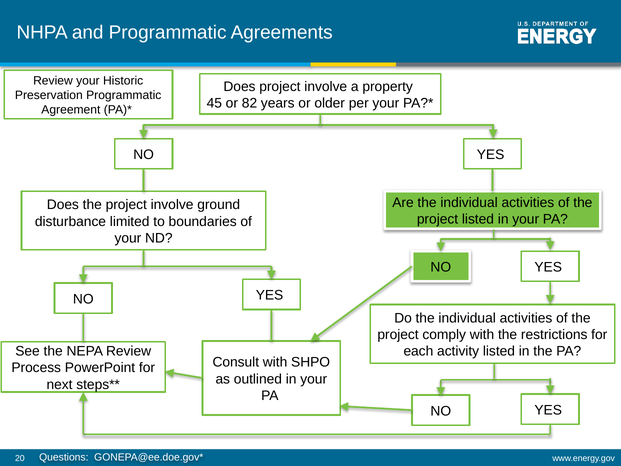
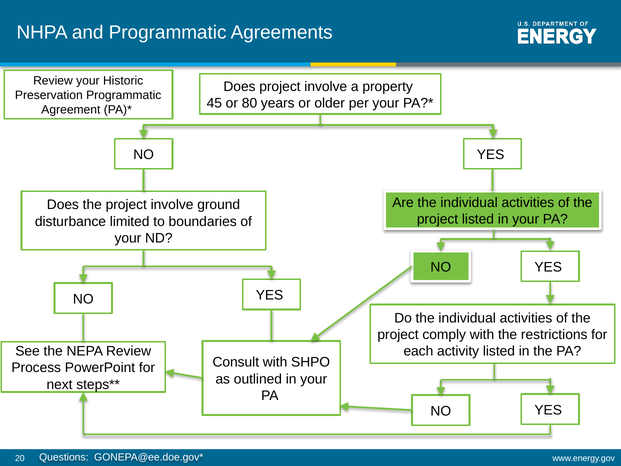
82: 82 -> 80 (250, 103)
